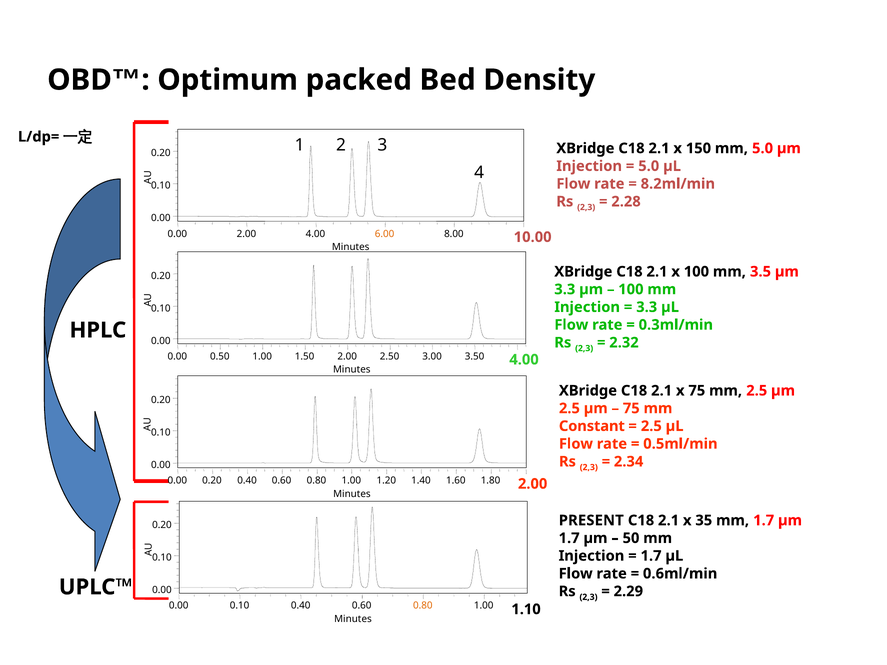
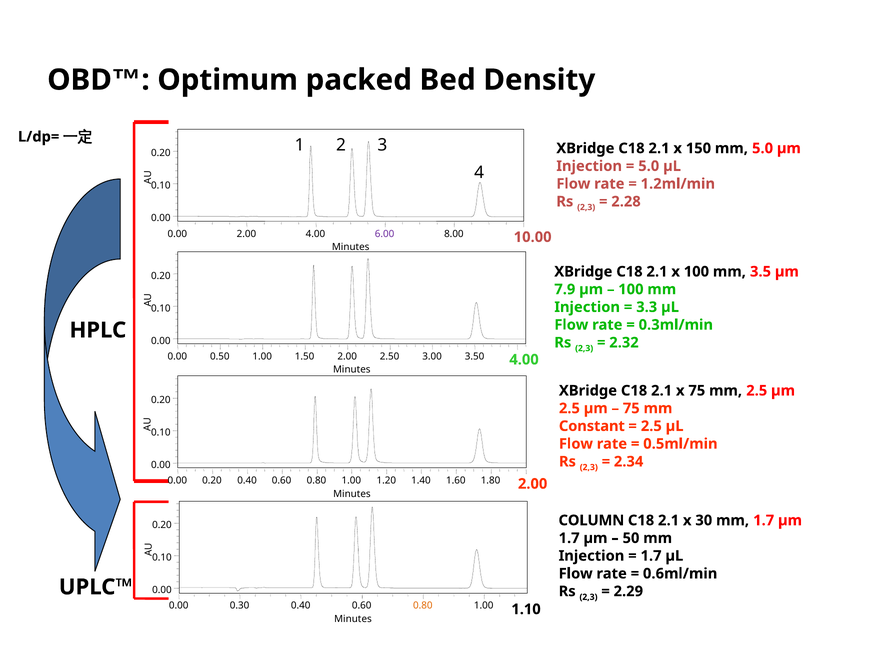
8.2ml/min: 8.2ml/min -> 1.2ml/min (678, 184)
6.00 colour: orange -> purple (385, 234)
3.3: 3.3 -> 7.9 (565, 289)
PRESENT: PRESENT -> COLUMN (591, 521)
35: 35 -> 30 (704, 521)
0.10: 0.10 -> 0.30 (240, 606)
